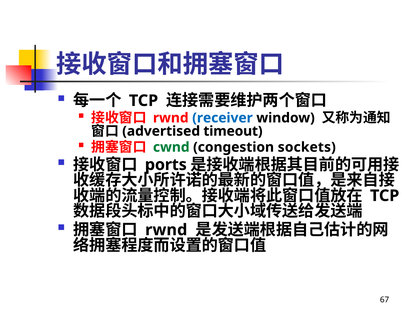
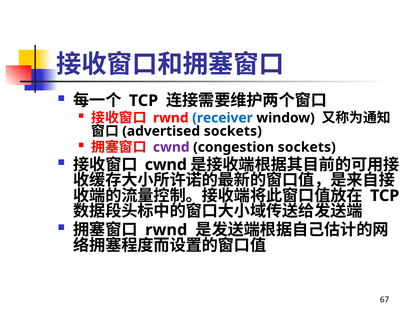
timeout: timeout -> sockets (233, 131)
cwnd colour: green -> purple (171, 147)
ports: ports -> cwnd (166, 164)
